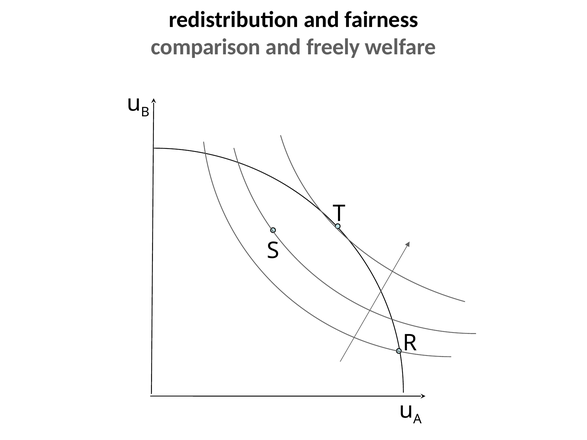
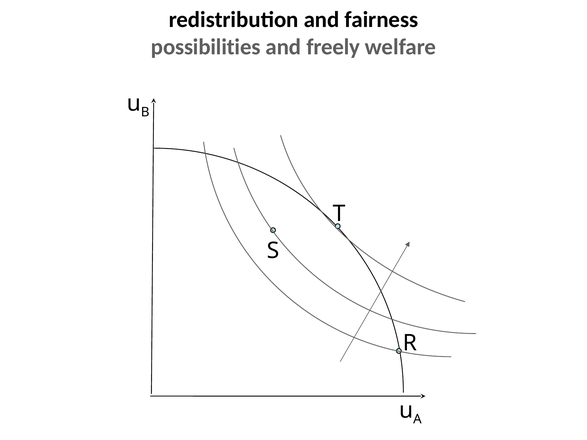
comparison: comparison -> possibilities (206, 47)
